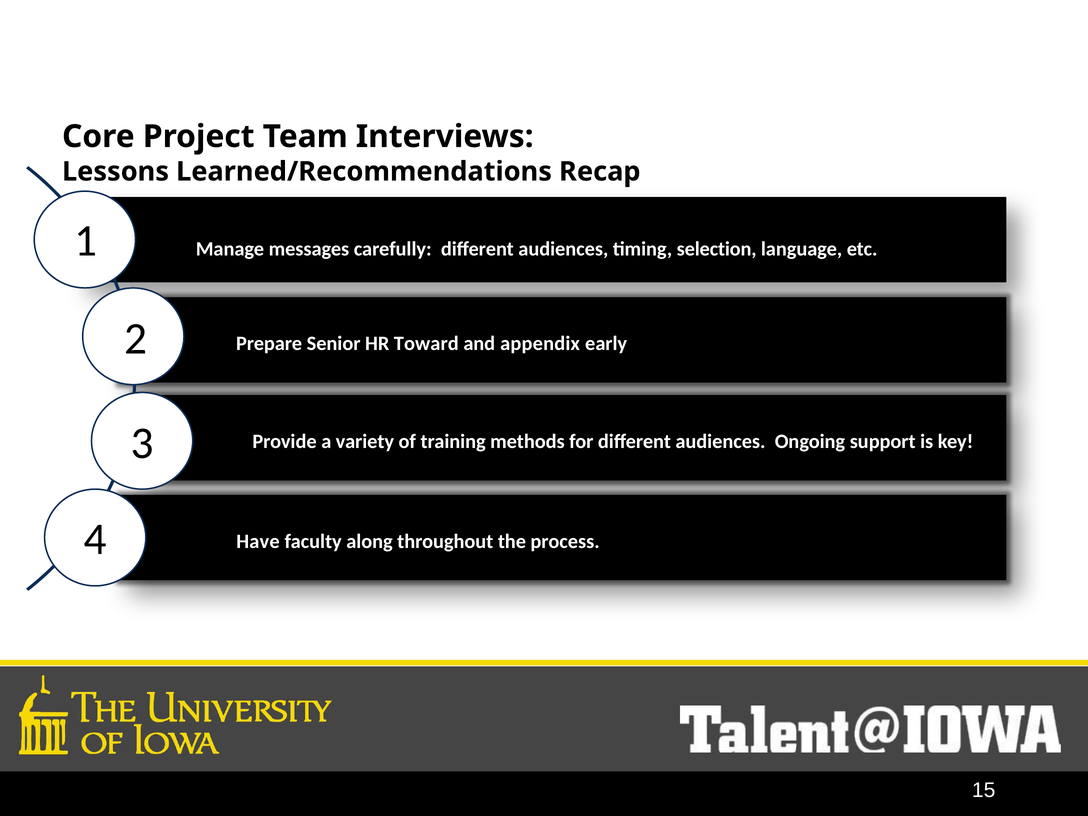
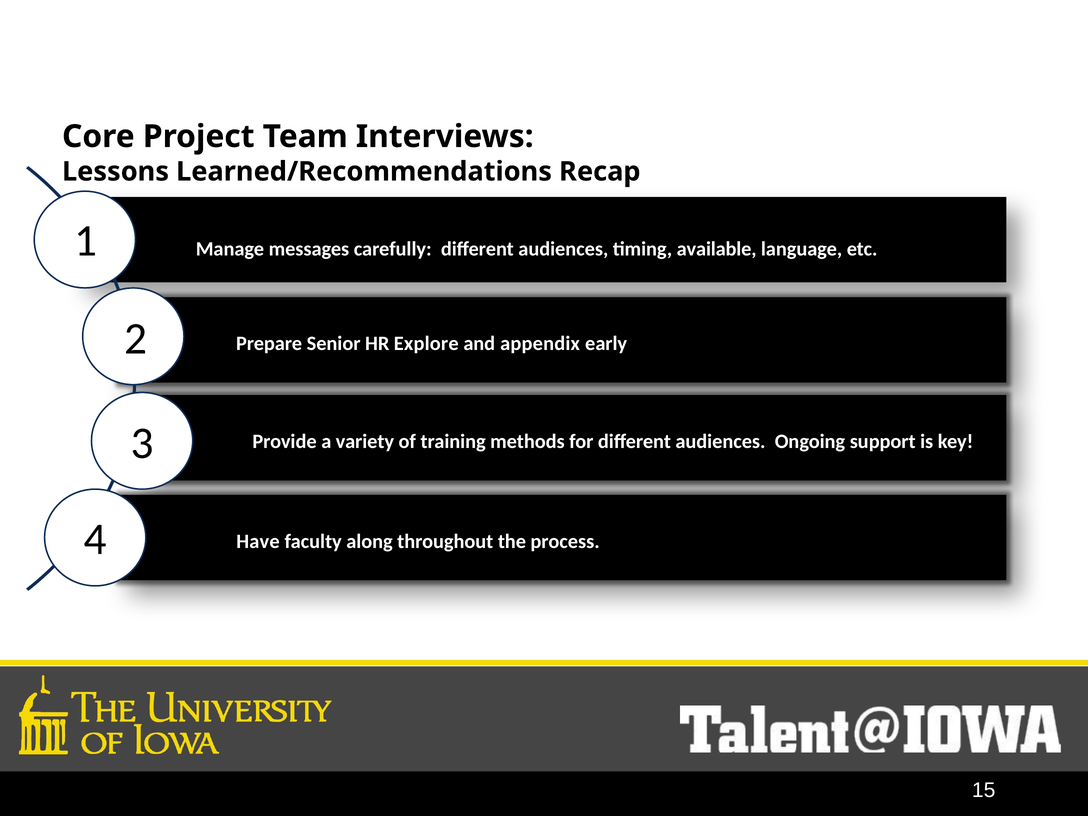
selection: selection -> available (717, 249)
Toward: Toward -> Explore (426, 344)
